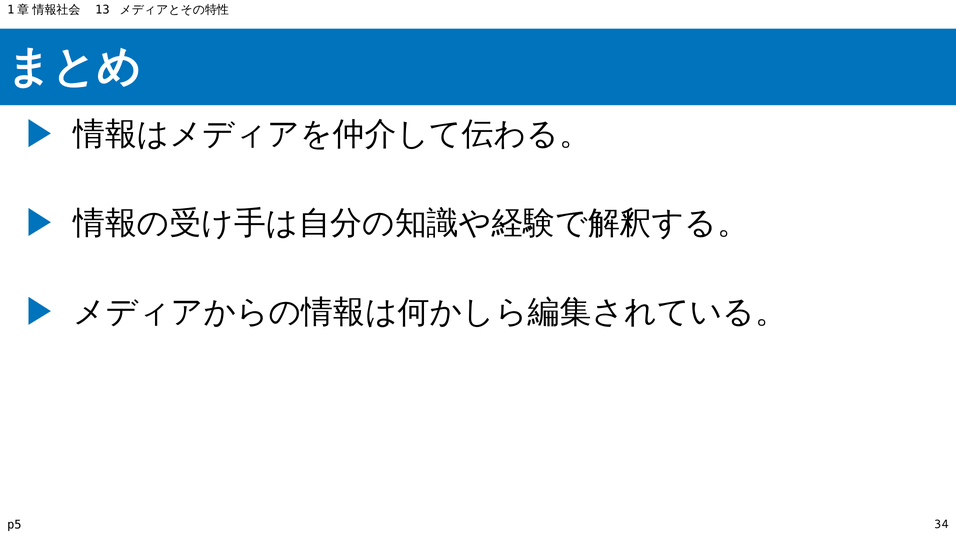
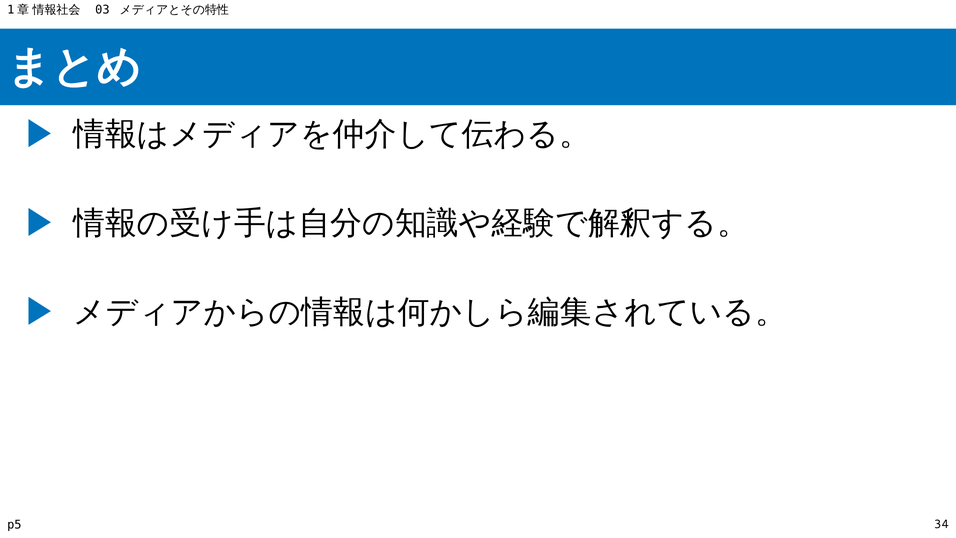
13: 13 -> 03 (102, 10)
